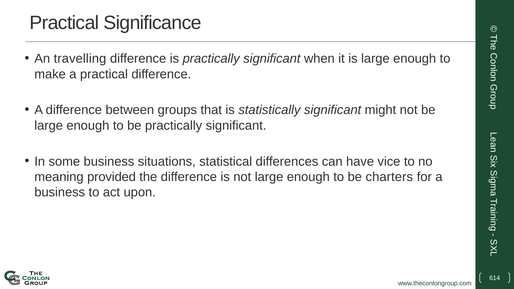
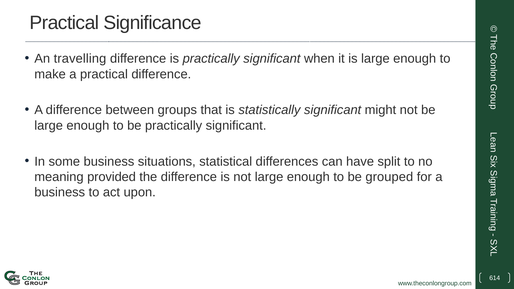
vice: vice -> split (389, 162)
charters: charters -> grouped (389, 177)
